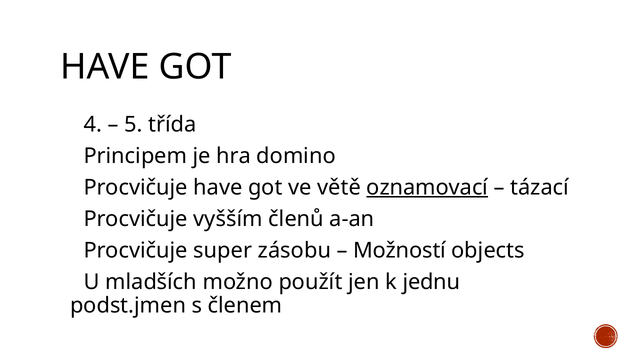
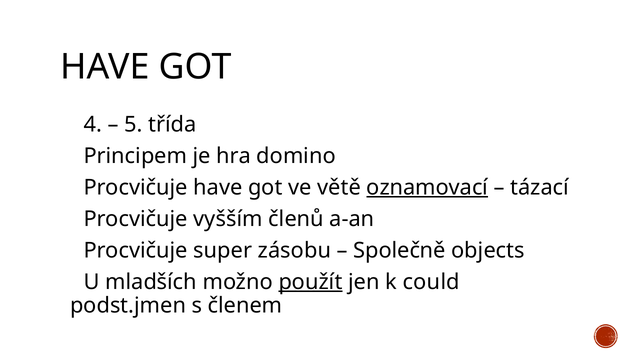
Možností: Možností -> Společně (399, 251)
použít underline: none -> present (311, 282)
jednu: jednu -> could (431, 282)
